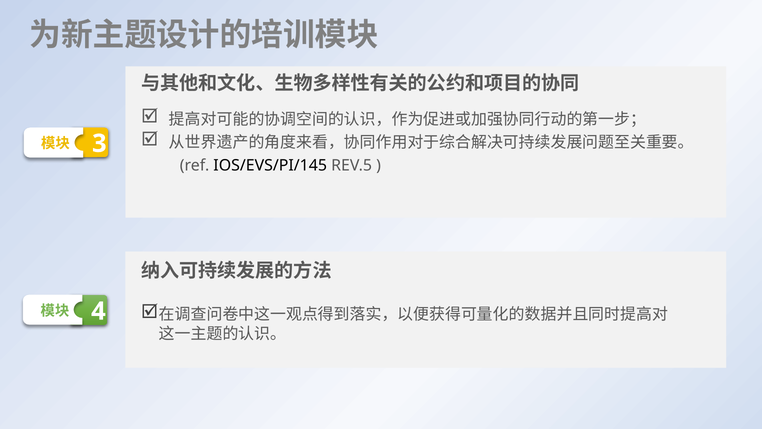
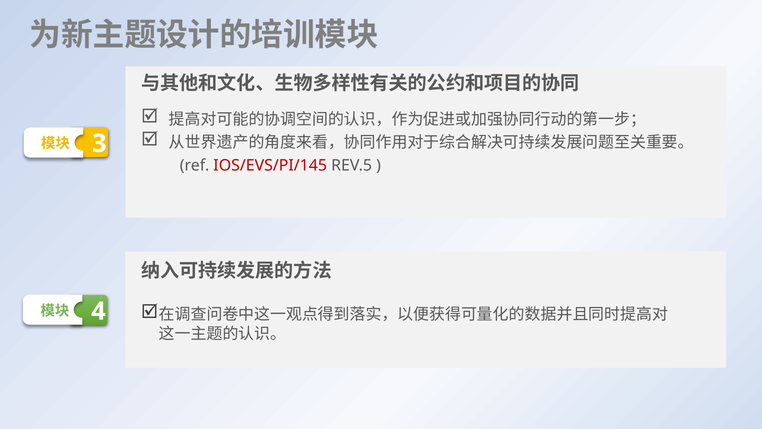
IOS/EVS/PI/145 colour: black -> red (270, 165)
